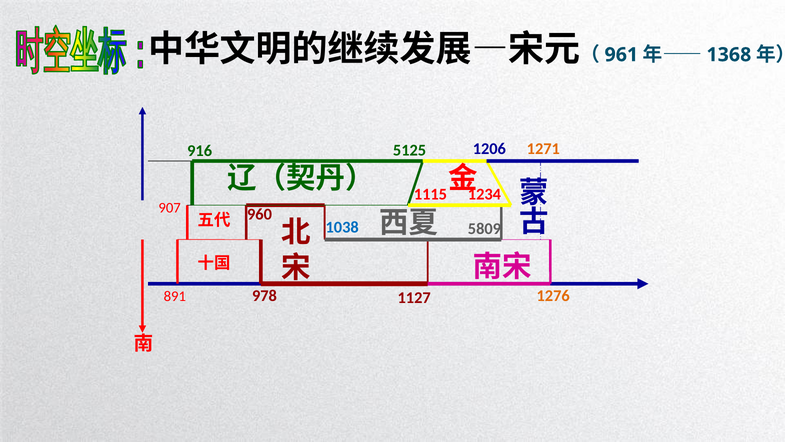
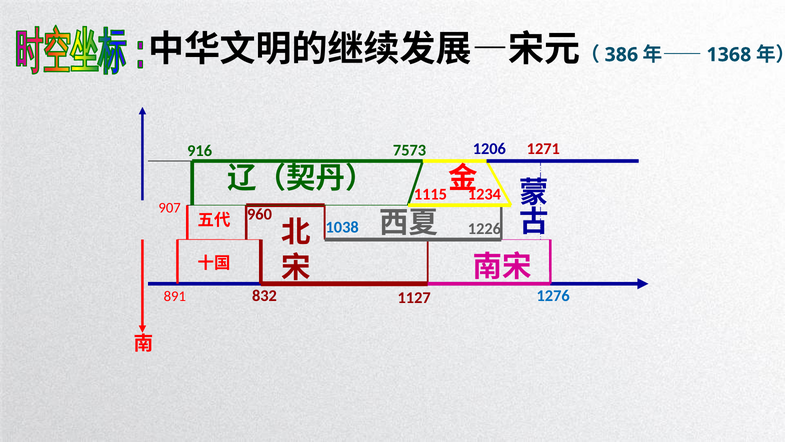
961: 961 -> 386 (621, 55)
5125: 5125 -> 7573 (410, 150)
1271 colour: orange -> red (543, 149)
5809: 5809 -> 1226 (484, 229)
978: 978 -> 832 (264, 296)
1276 colour: orange -> blue (553, 296)
